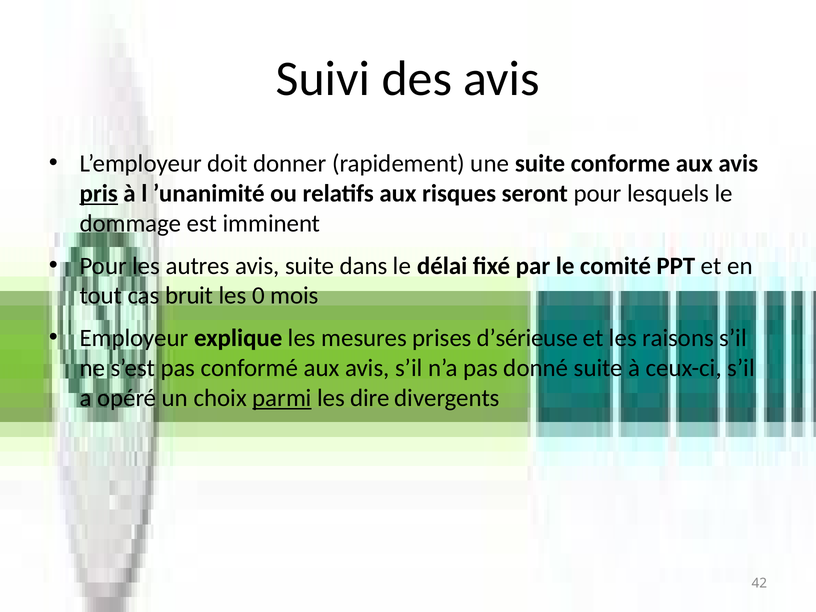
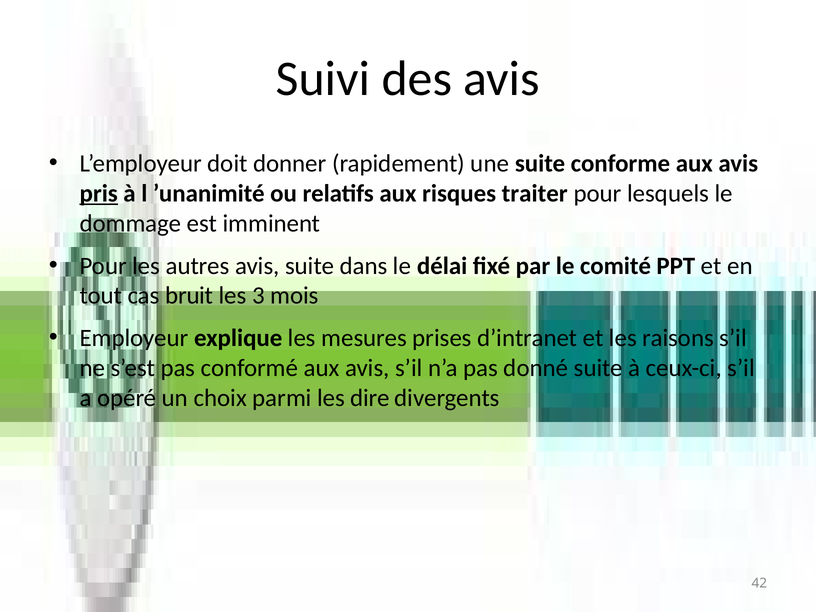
seront: seront -> traiter (535, 193)
0: 0 -> 3 (258, 296)
d’sérieuse: d’sérieuse -> d’intranet (527, 338)
parmi underline: present -> none (282, 398)
